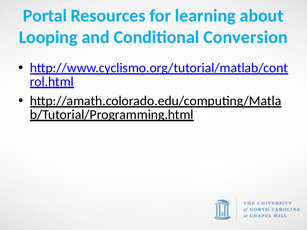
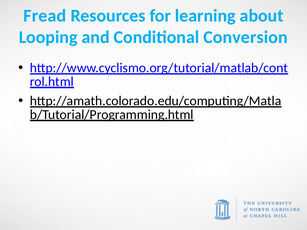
Portal: Portal -> Fread (45, 16)
